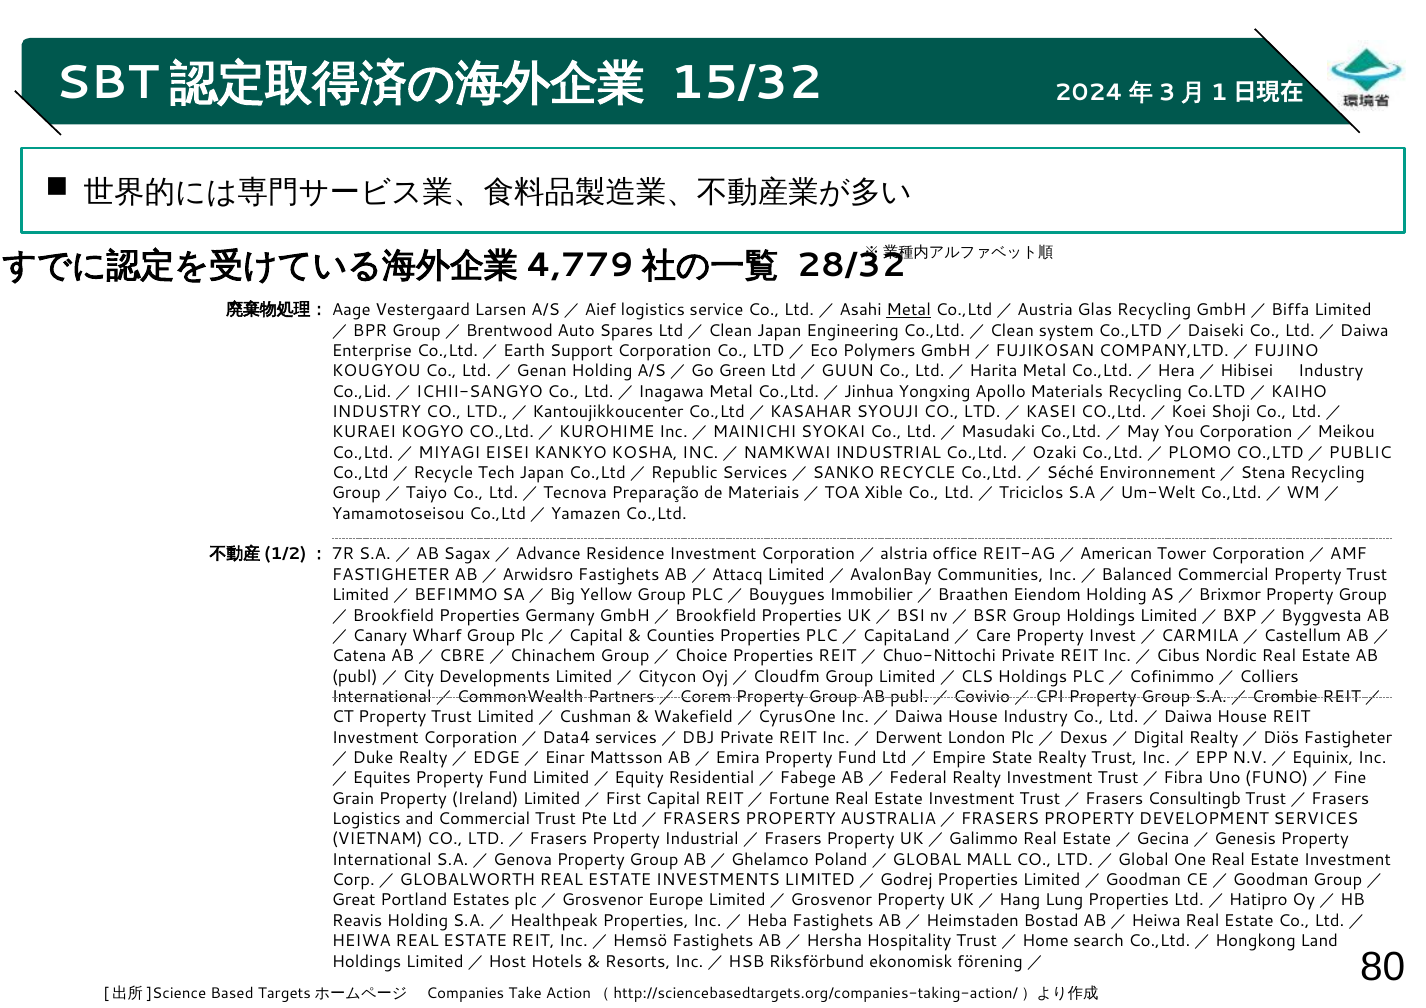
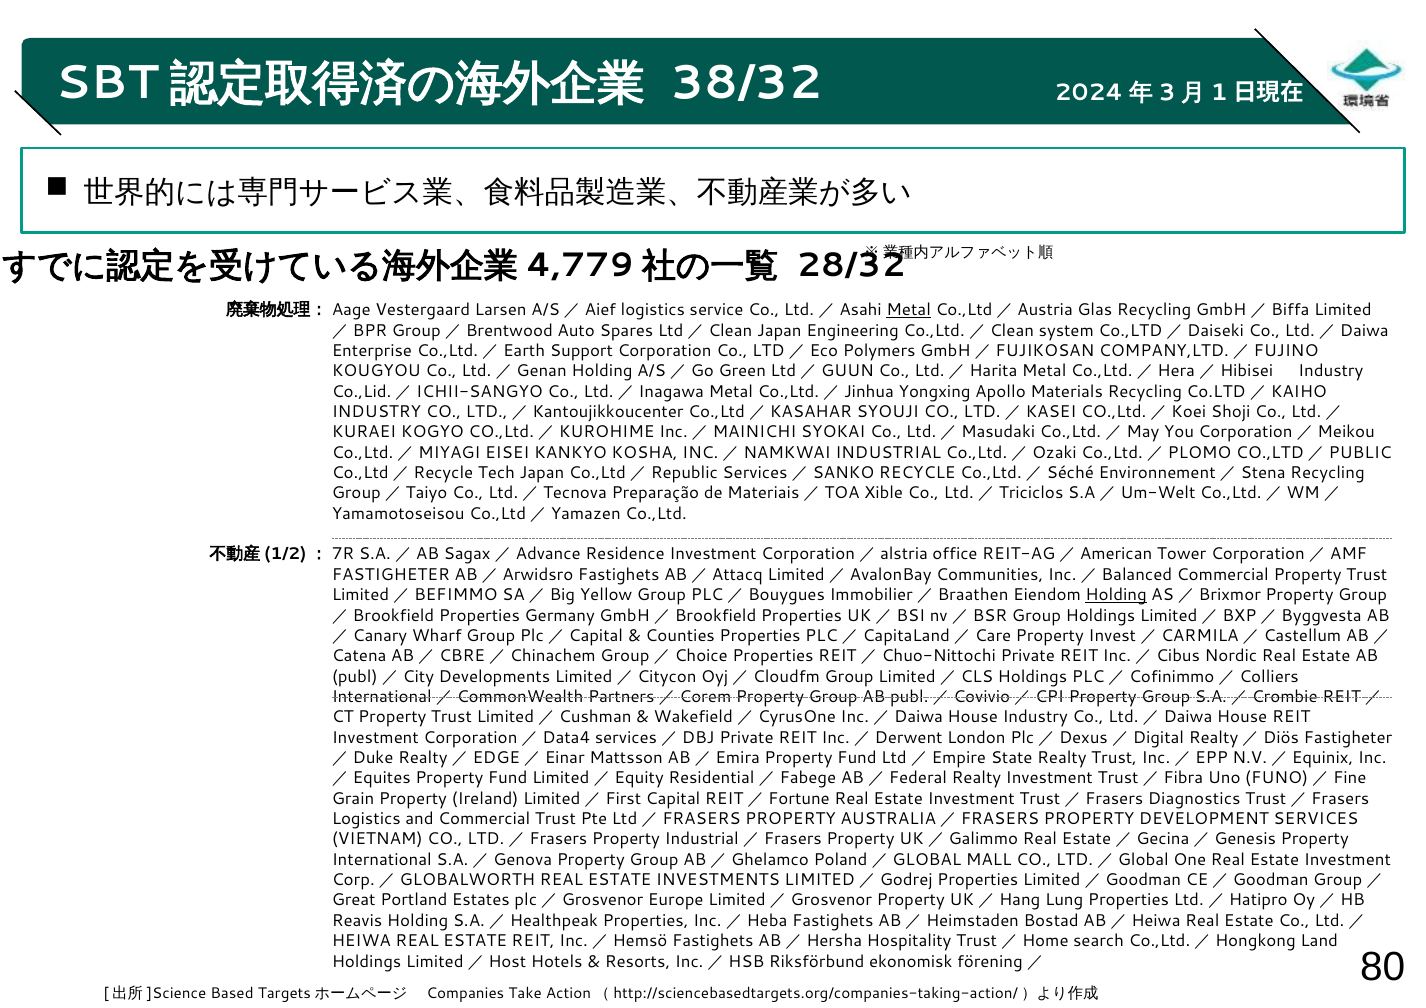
15/32: 15/32 -> 38/32 (747, 83)
Holding underline: none -> present (1116, 595)
Consultingb: Consultingb -> Diagnostics (1194, 799)
